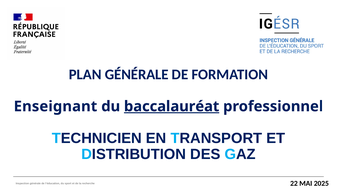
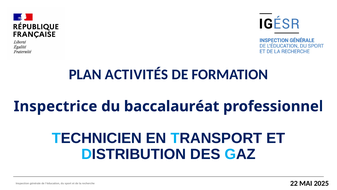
PLAN GÉNÉRALE: GÉNÉRALE -> ACTIVITÉS (137, 74)
Enseignant: Enseignant -> Inspectrice (55, 106)
baccalauréat underline: present -> none (172, 106)
